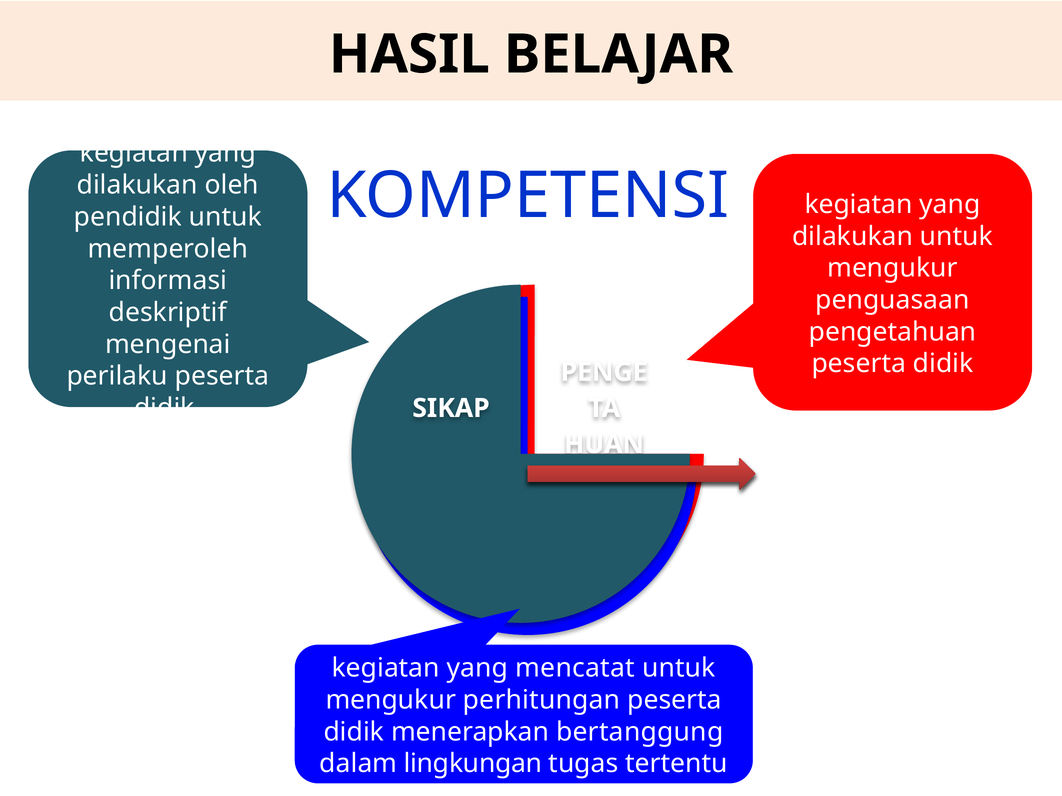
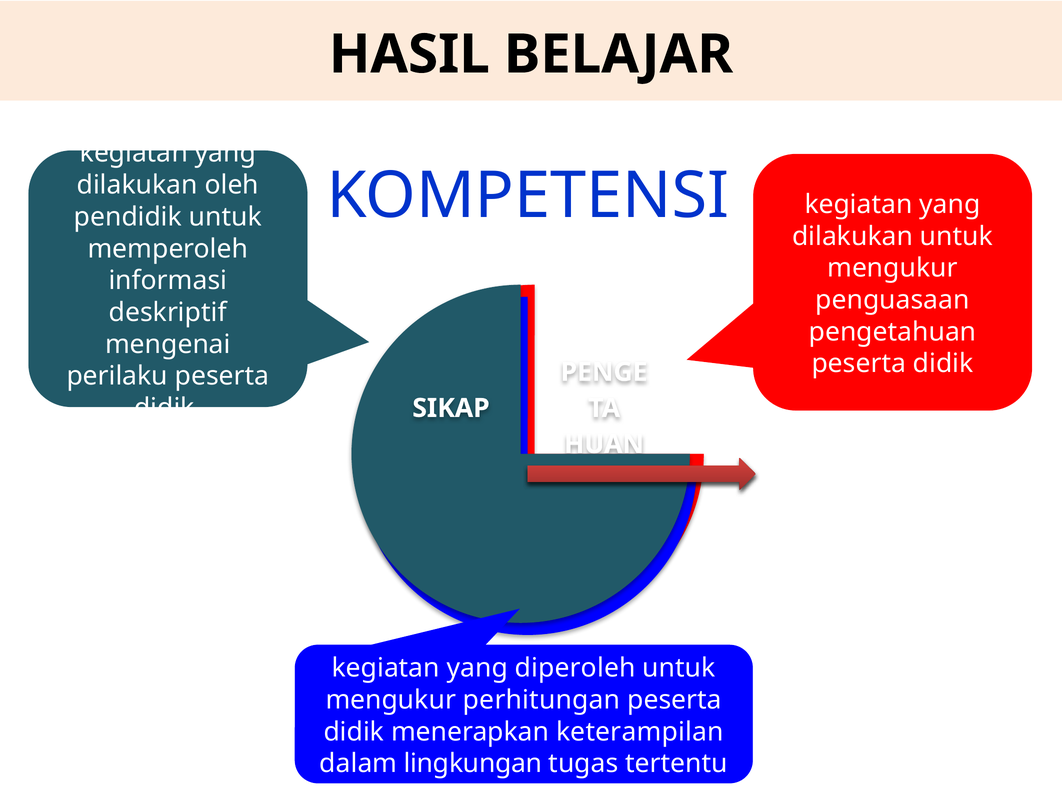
mencatat: mencatat -> diperoleh (575, 669)
bertanggung: bertanggung -> keterampilan (640, 732)
